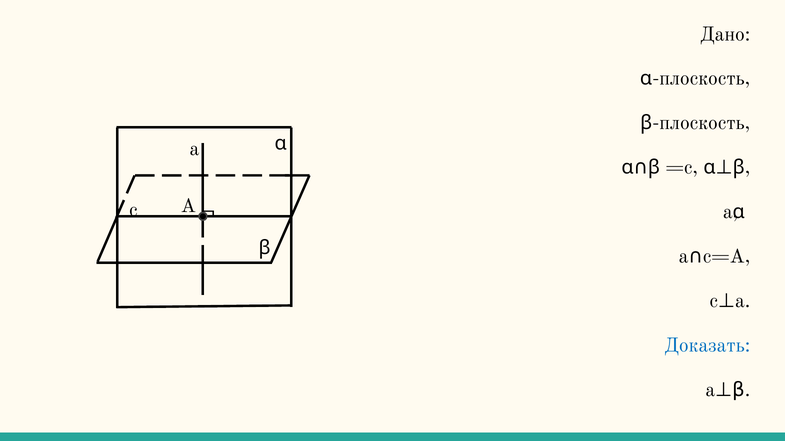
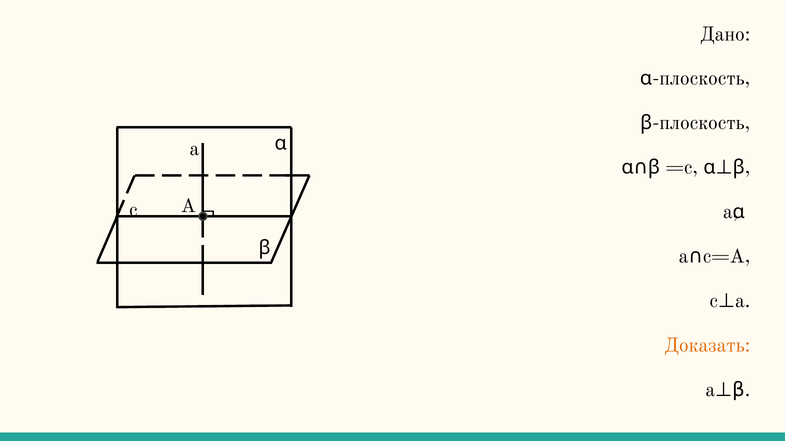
Доказать colour: blue -> orange (707, 346)
